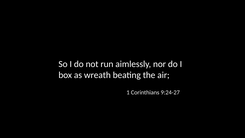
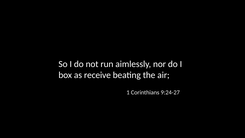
wreath: wreath -> receive (97, 75)
